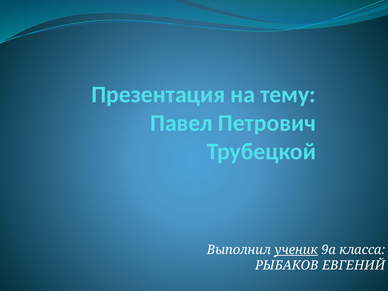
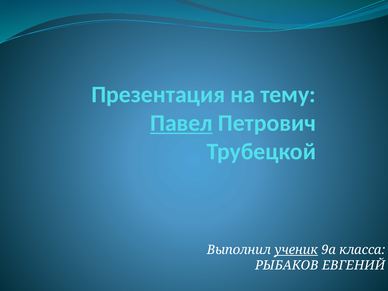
Павел underline: none -> present (181, 123)
